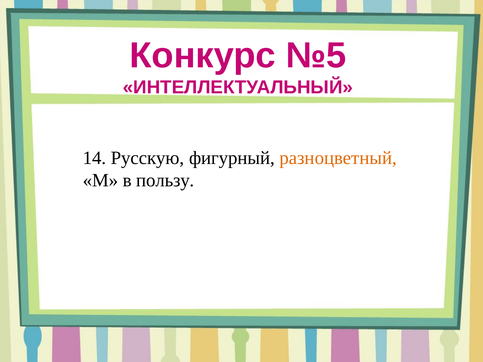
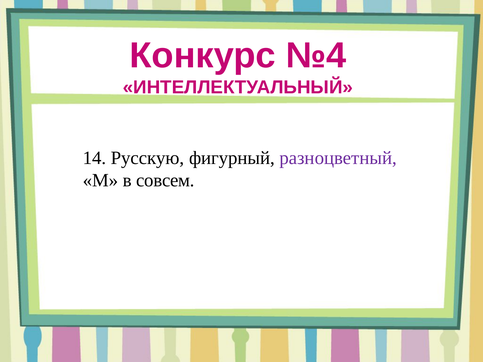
№5: №5 -> №4 (316, 56)
разноцветный colour: orange -> purple (338, 158)
пользу: пользу -> совсем (165, 181)
